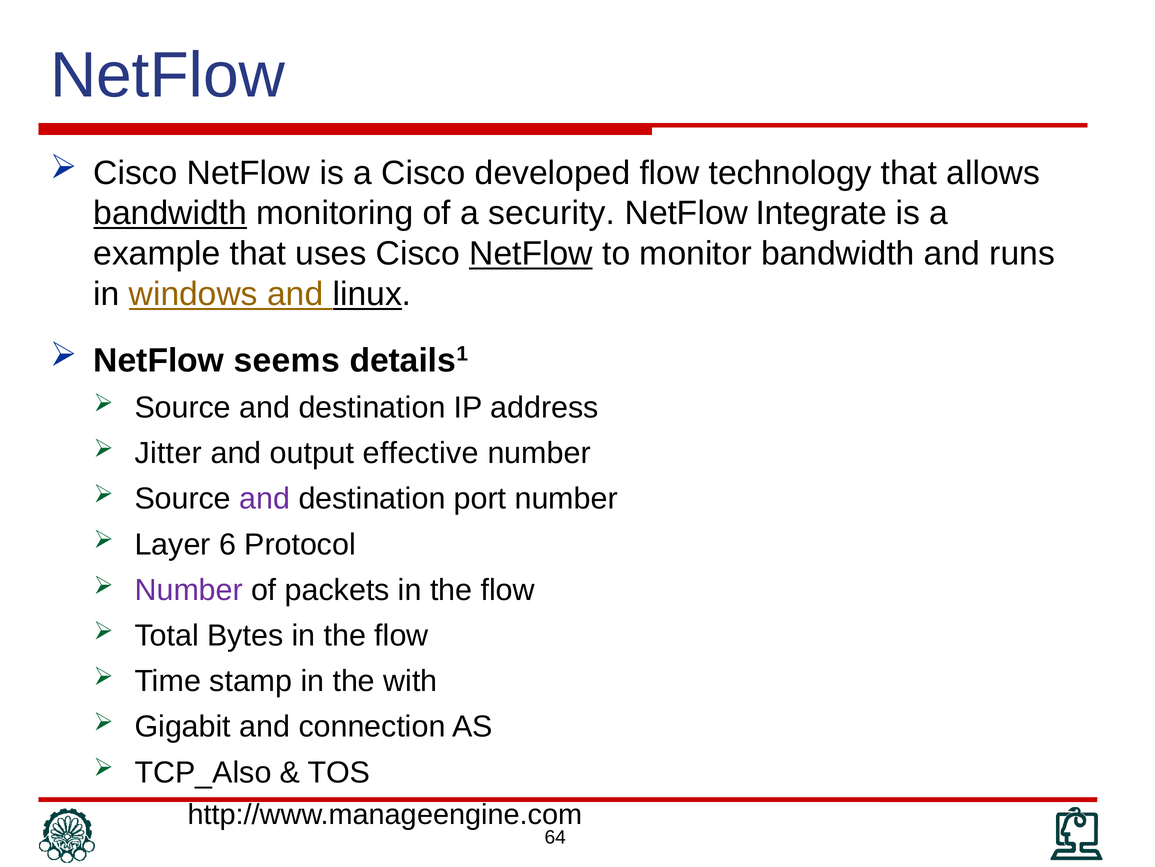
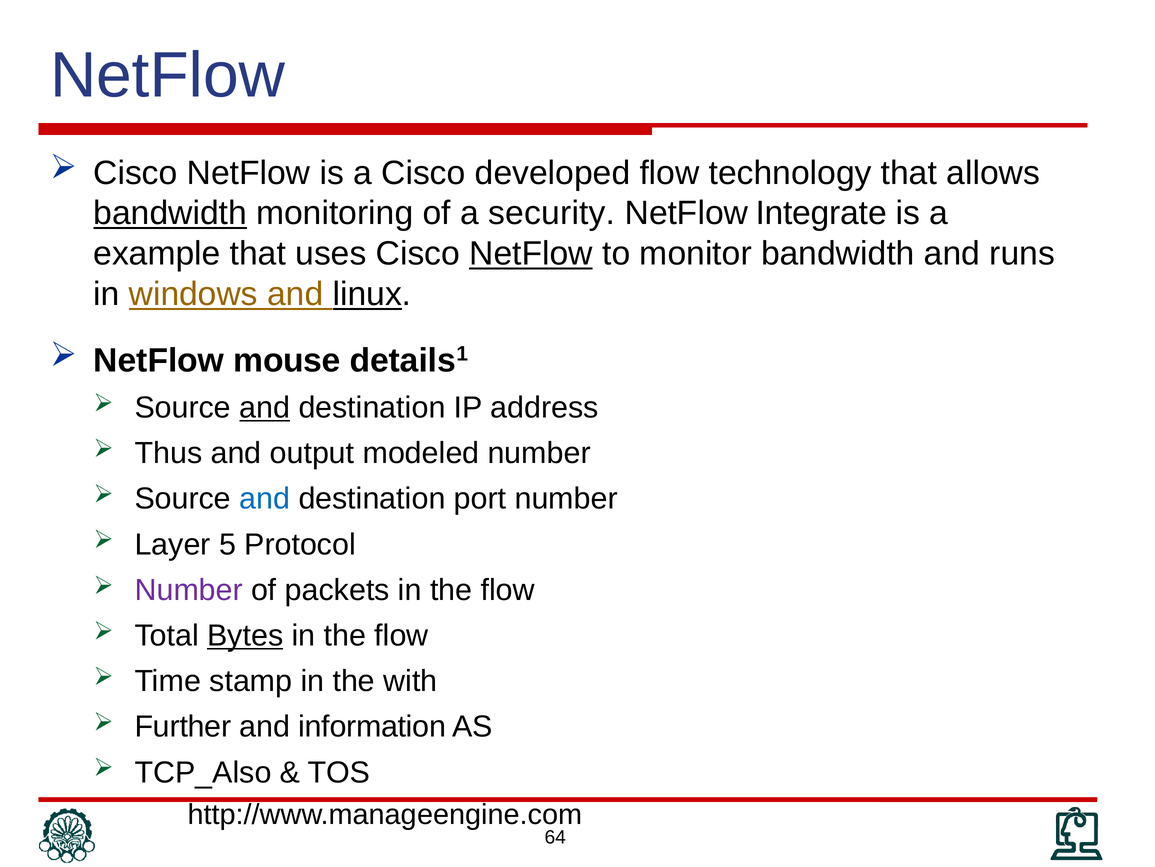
seems: seems -> mouse (287, 360)
and underline: none -> present (265, 407)
Jitter: Jitter -> Thus (168, 453)
effective: effective -> modeled (421, 453)
and colour: purple -> blue (265, 498)
6: 6 -> 5 (228, 544)
Bytes underline: none -> present (245, 635)
Gigabit: Gigabit -> Further (183, 726)
connection: connection -> information (372, 726)
